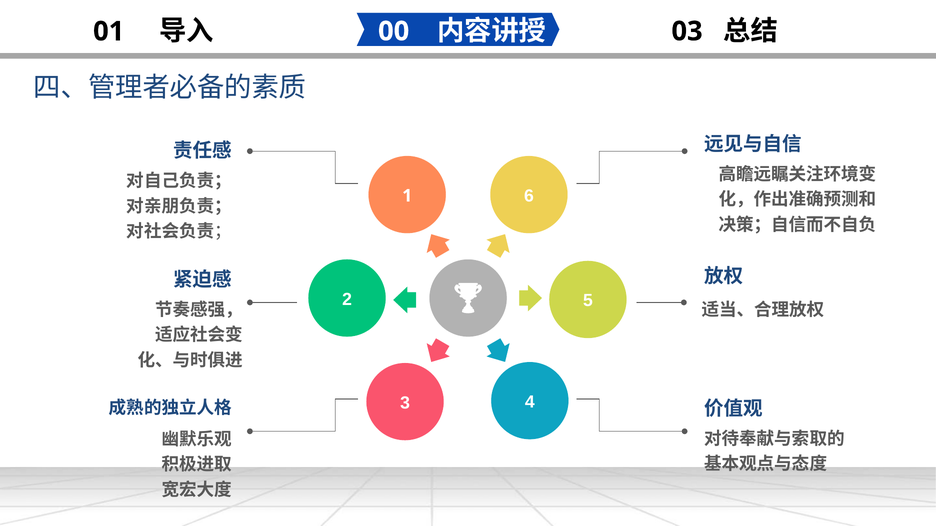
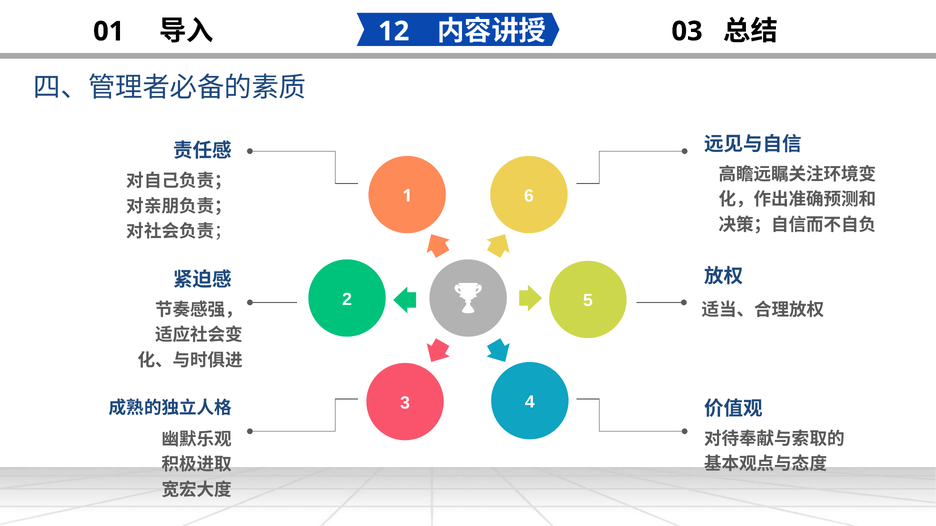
00: 00 -> 12 (394, 31)
